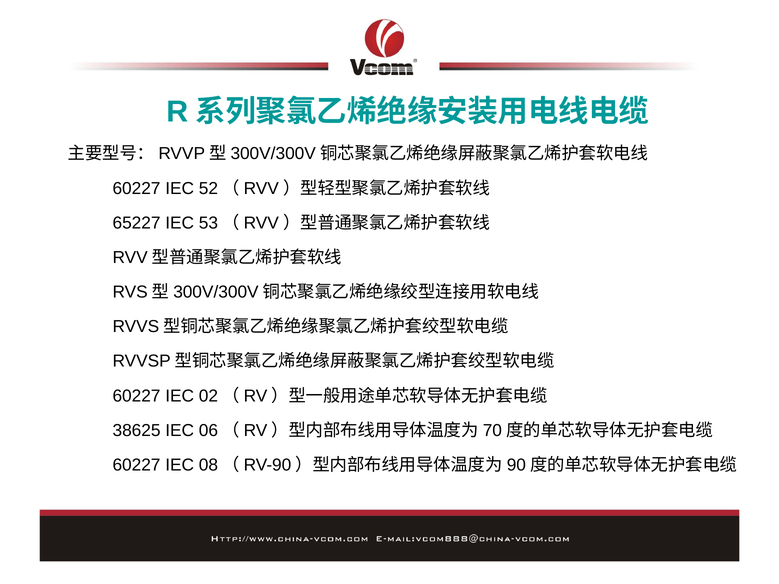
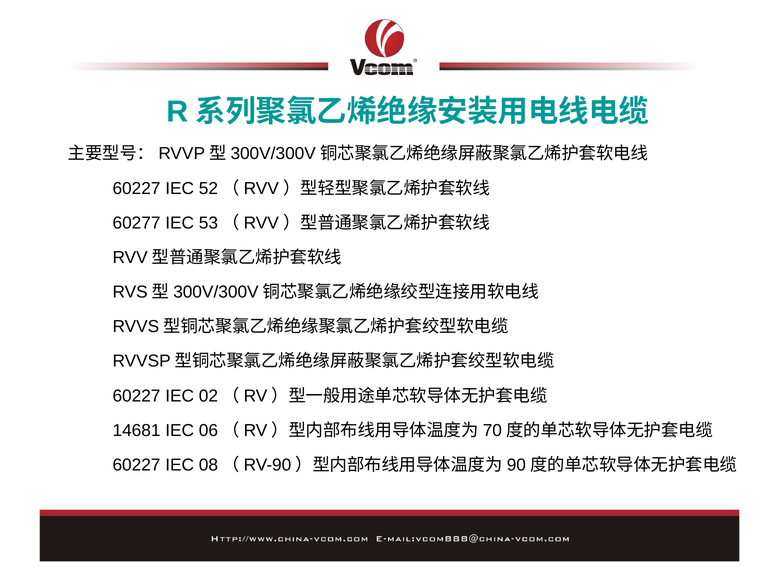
65227: 65227 -> 60277 (137, 223)
38625: 38625 -> 14681 (137, 431)
